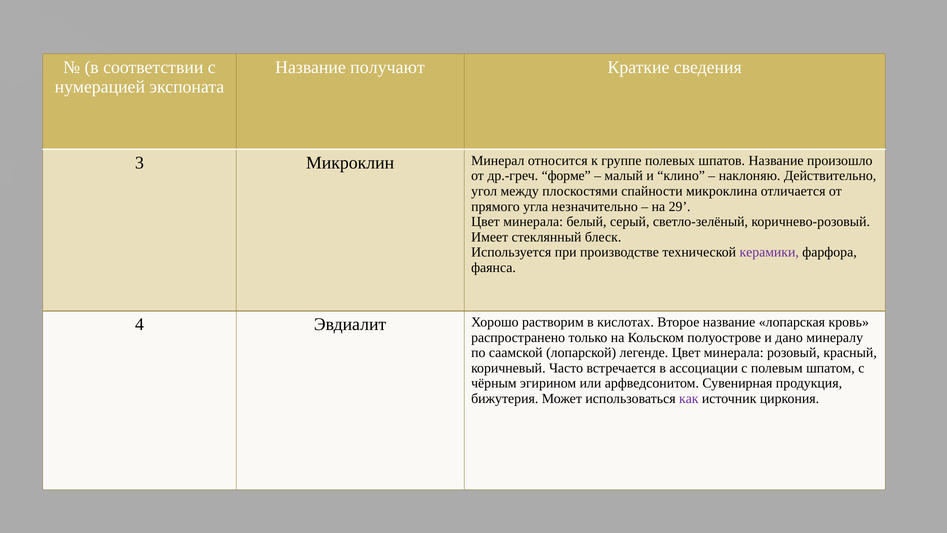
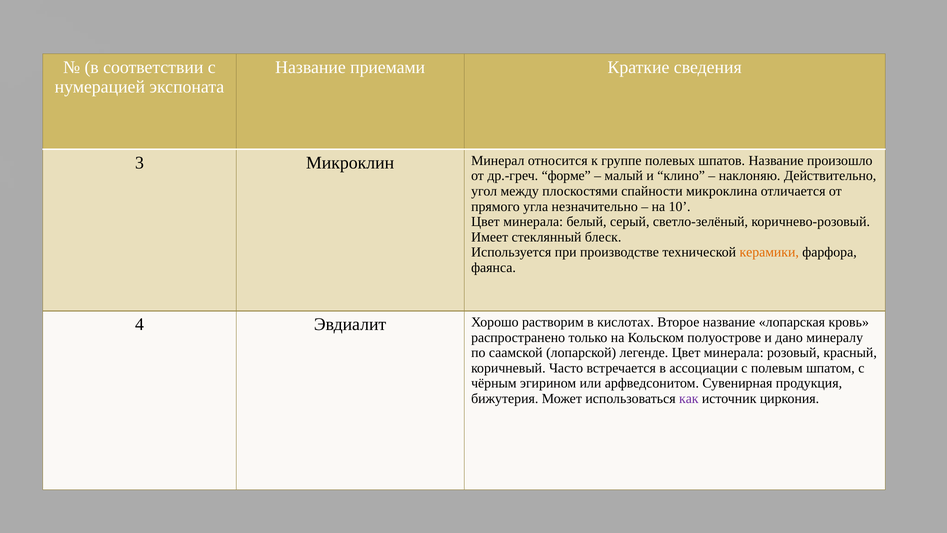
получают: получают -> приемами (388, 67)
29: 29 -> 10 (680, 206)
керамики colour: purple -> orange (769, 252)
